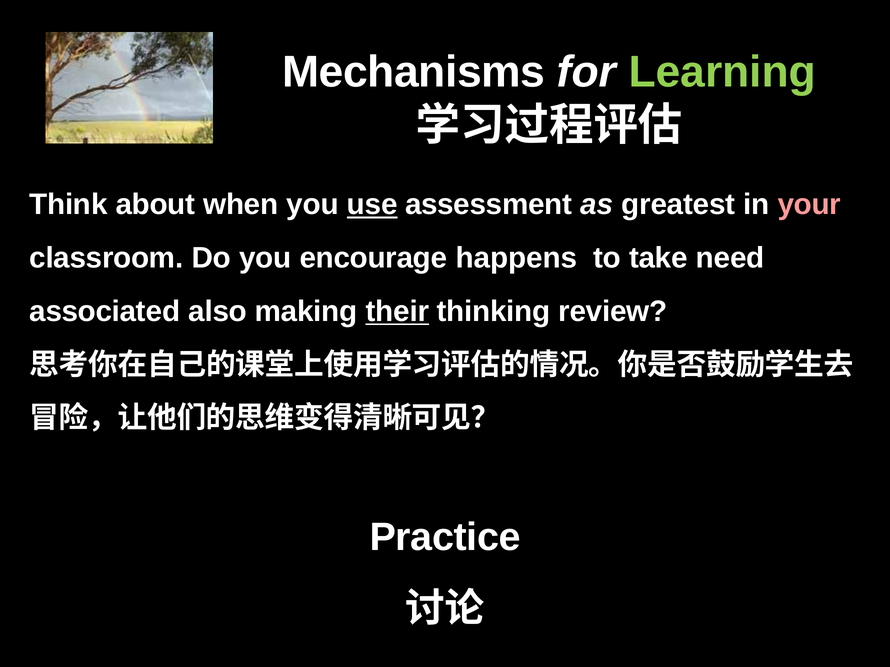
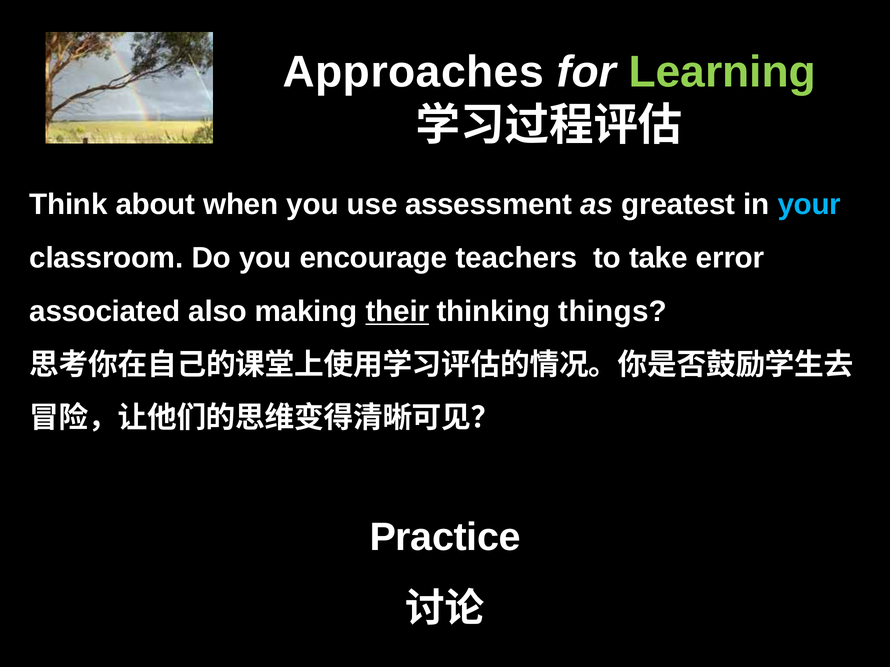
Mechanisms: Mechanisms -> Approaches (413, 72)
use underline: present -> none (372, 205)
your colour: pink -> light blue (809, 205)
happens: happens -> teachers (516, 258)
need: need -> error (730, 258)
review: review -> things (613, 312)
